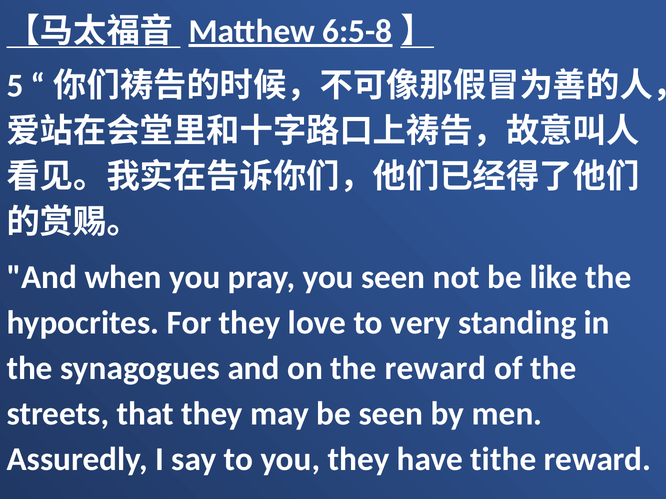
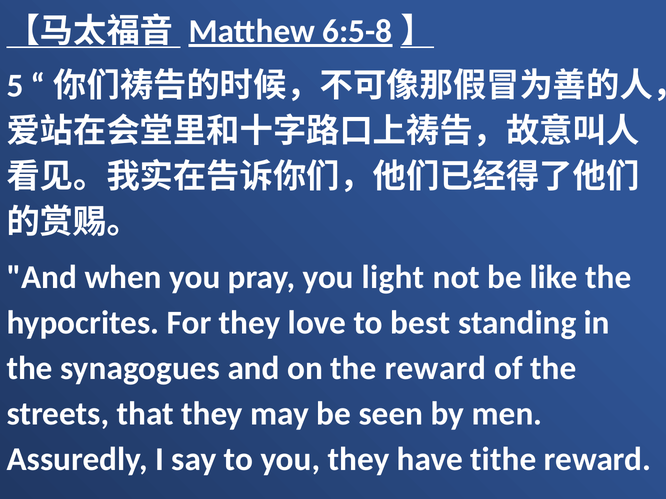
you seen: seen -> light (393, 277)
very: very -> best (420, 323)
